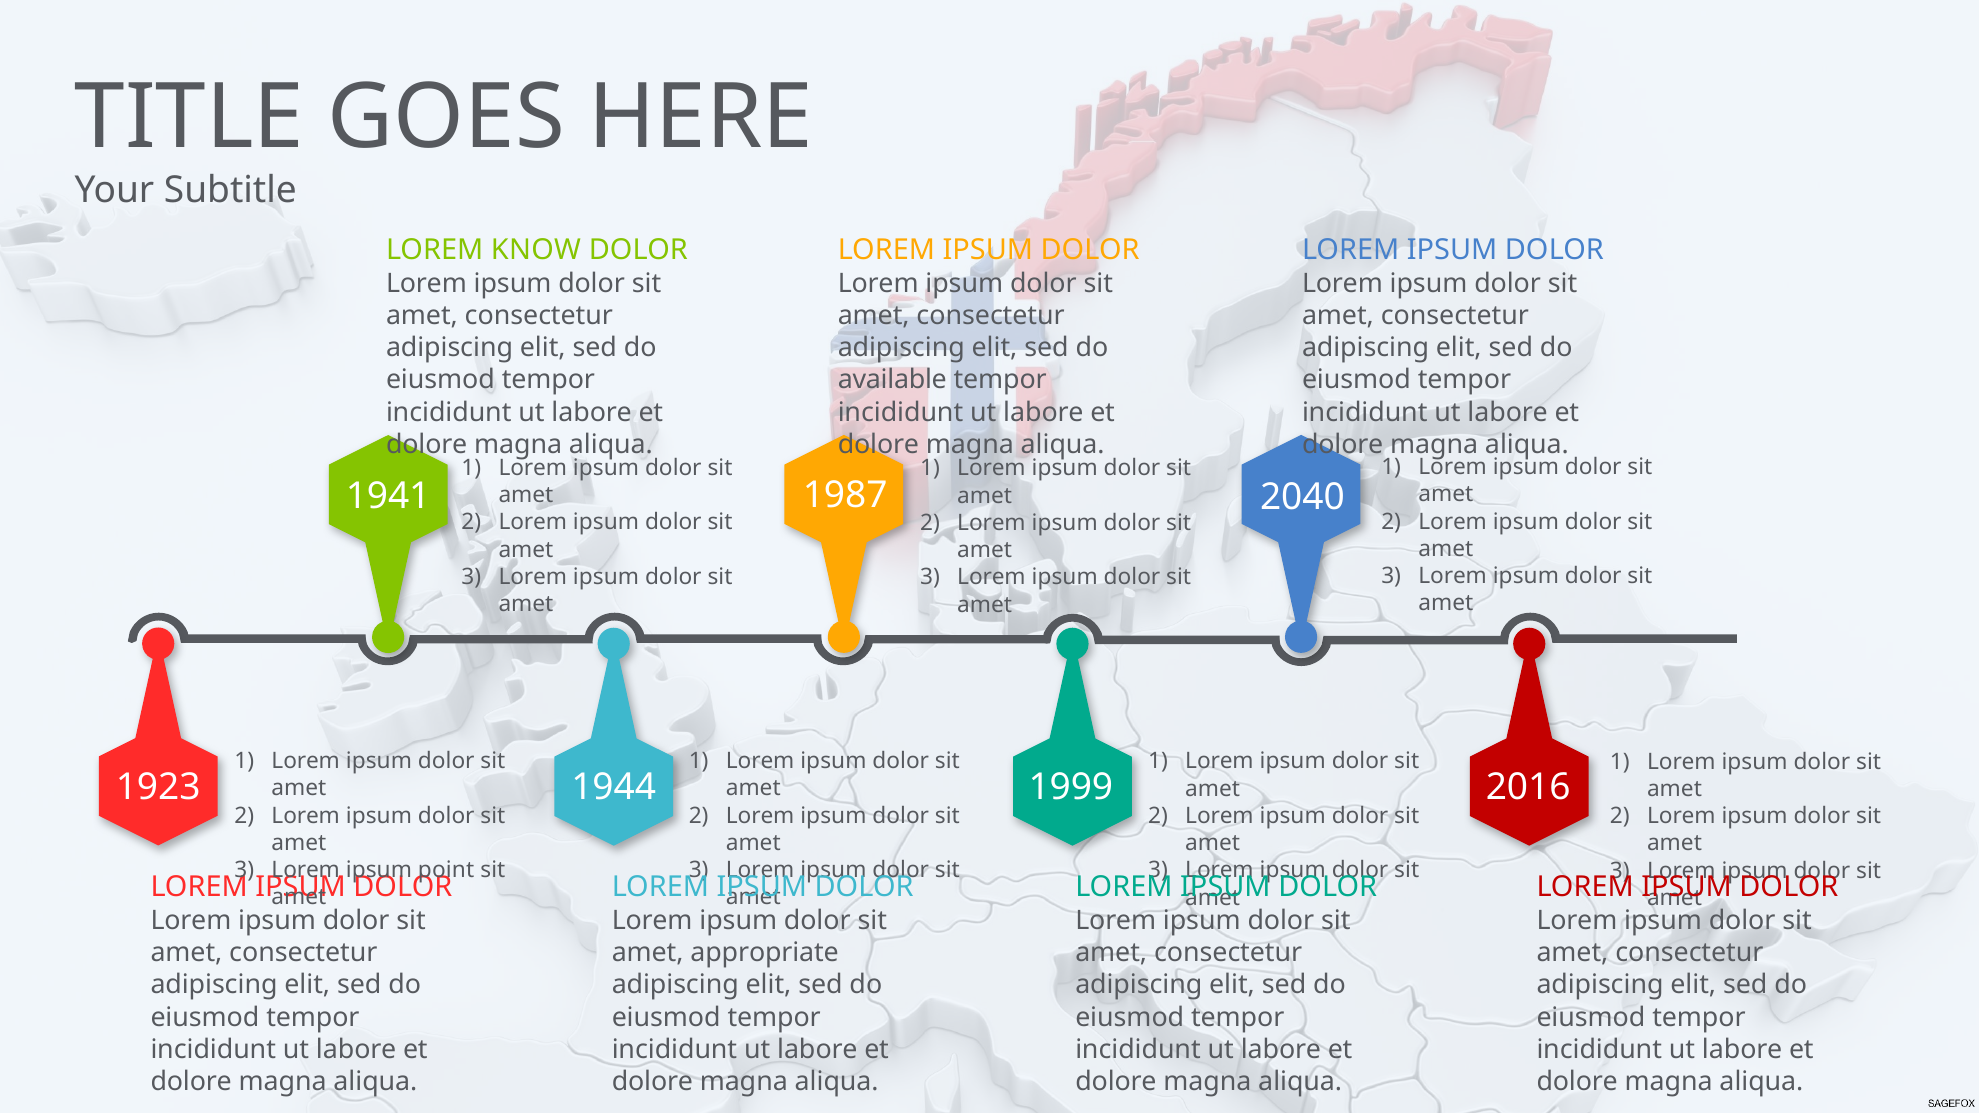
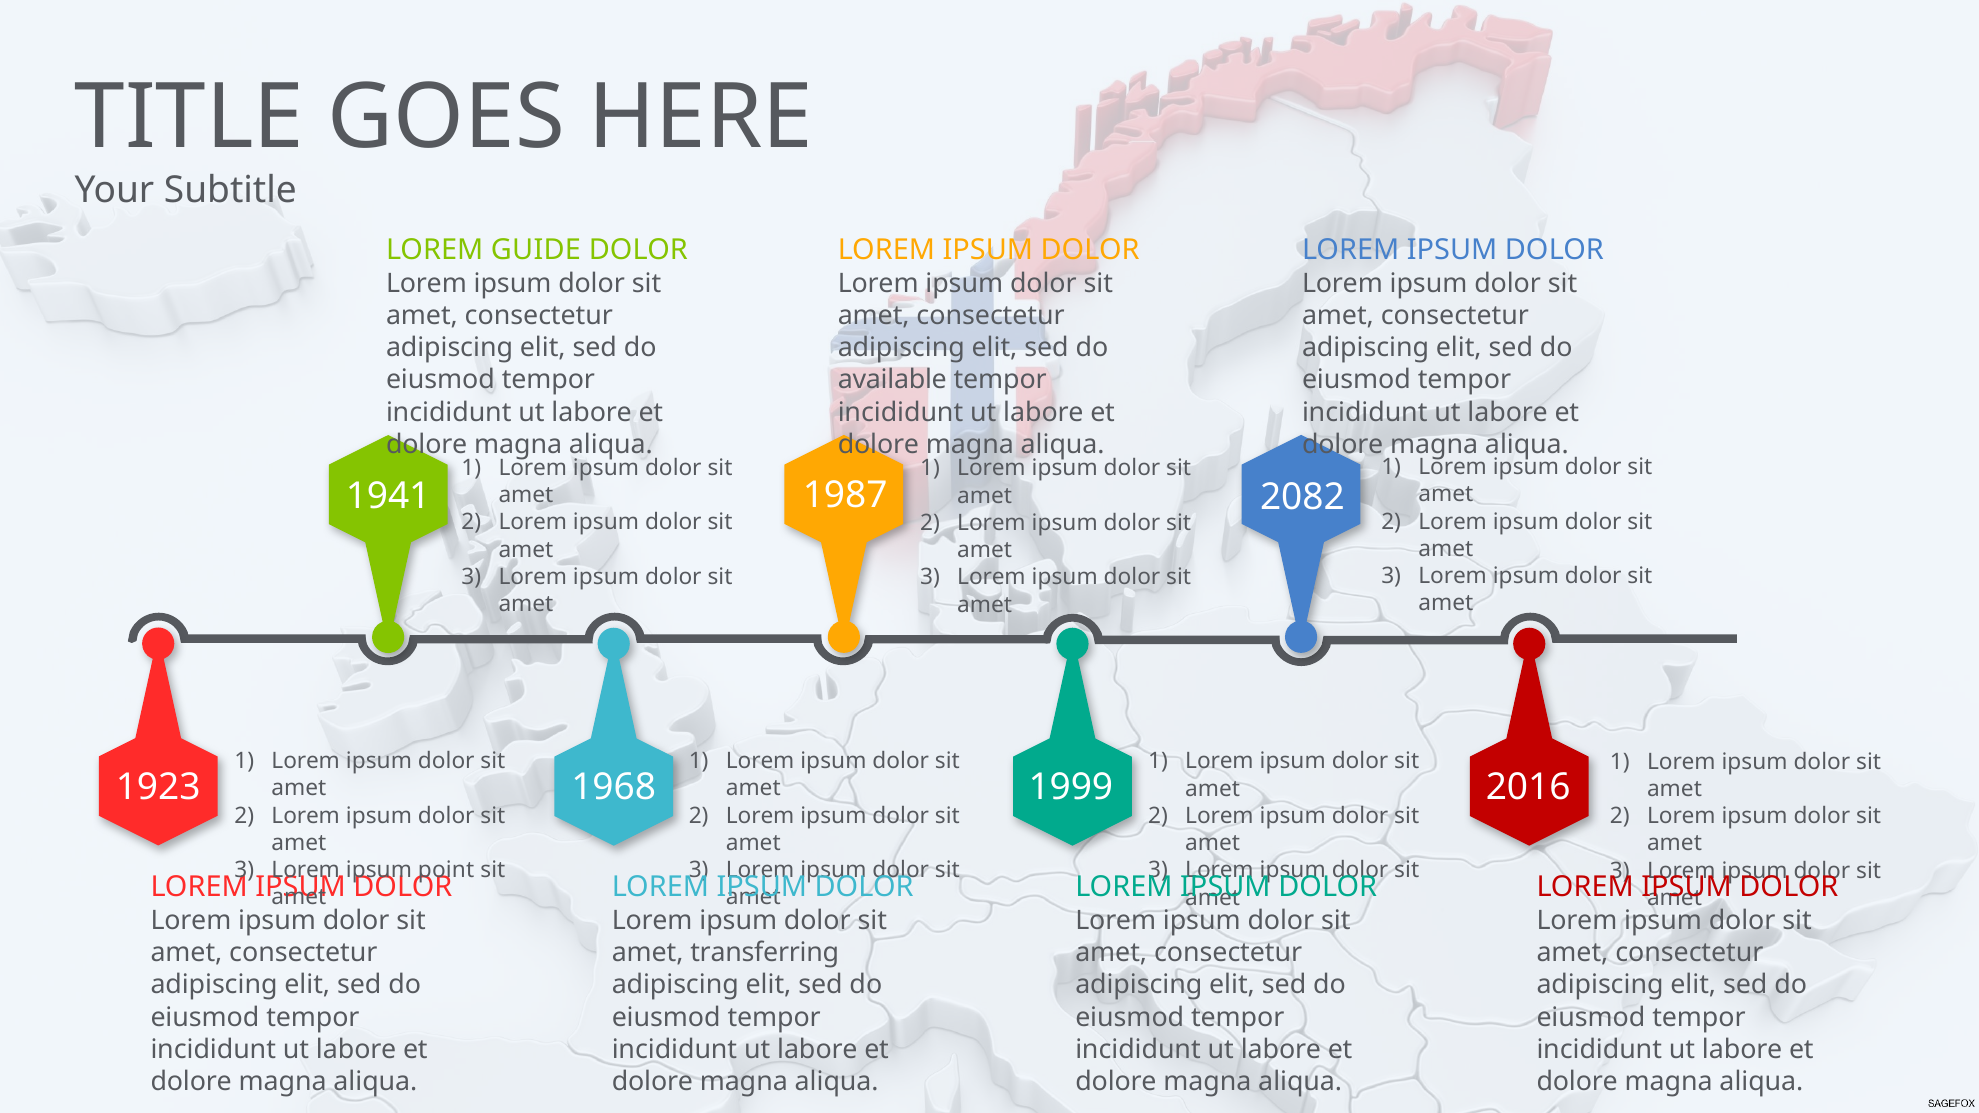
KNOW: KNOW -> GUIDE (536, 250)
2040: 2040 -> 2082 (1302, 497)
1944: 1944 -> 1968 (614, 788)
appropriate: appropriate -> transferring (765, 953)
